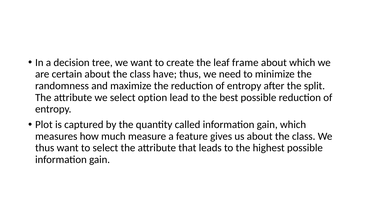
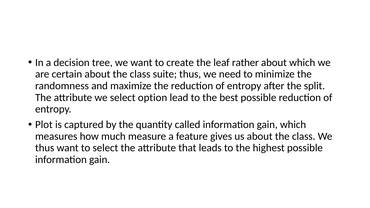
frame: frame -> rather (245, 63)
have: have -> suite (165, 74)
